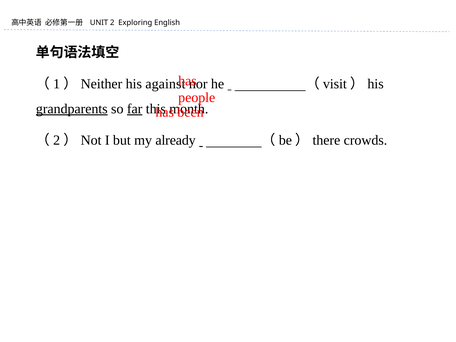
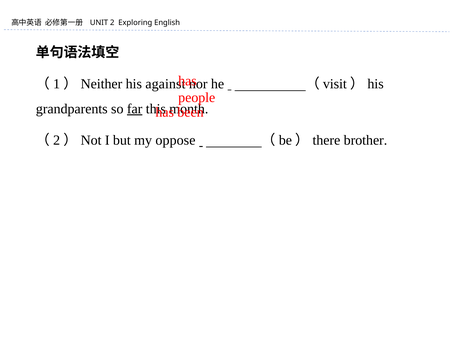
grandparents underline: present -> none (72, 109)
already: already -> oppose (175, 140)
crowds: crowds -> brother (365, 140)
